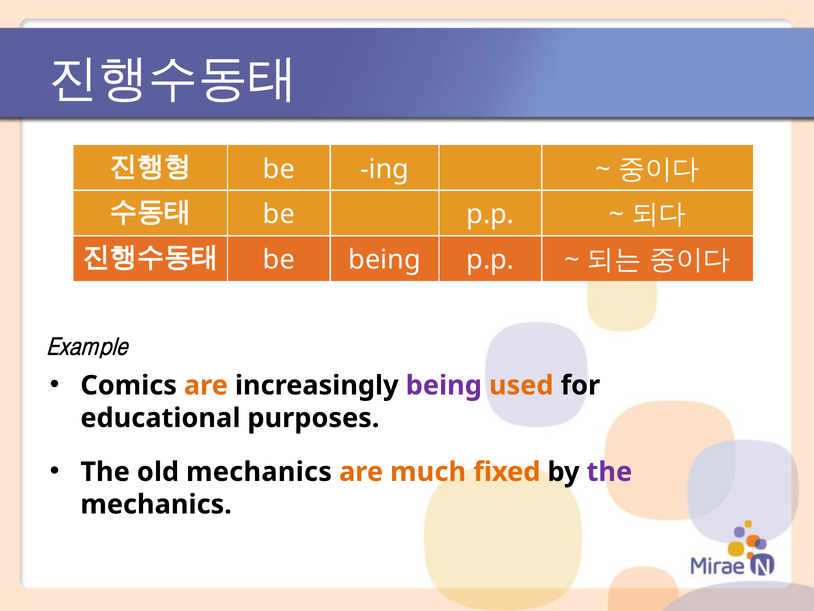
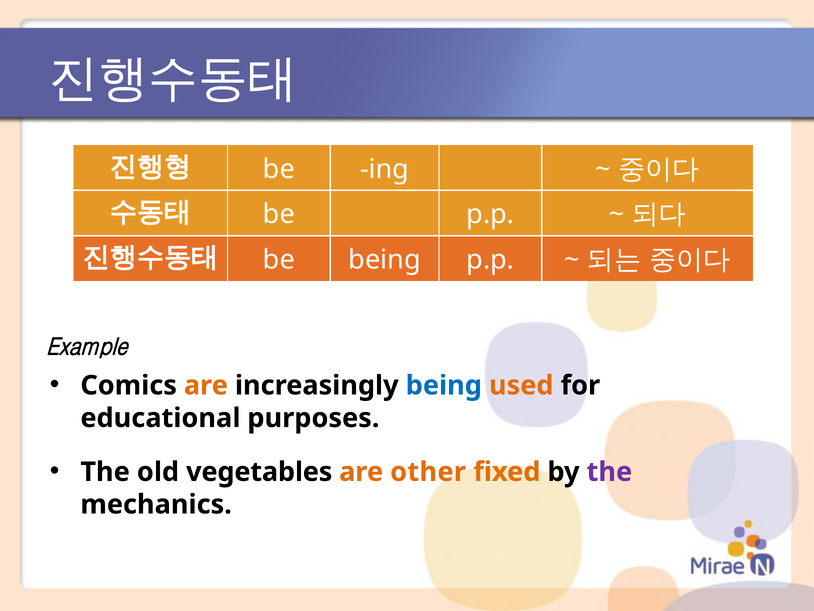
being colour: purple -> blue (444, 385)
old mechanics: mechanics -> vegetables (259, 472)
much: much -> other (428, 472)
